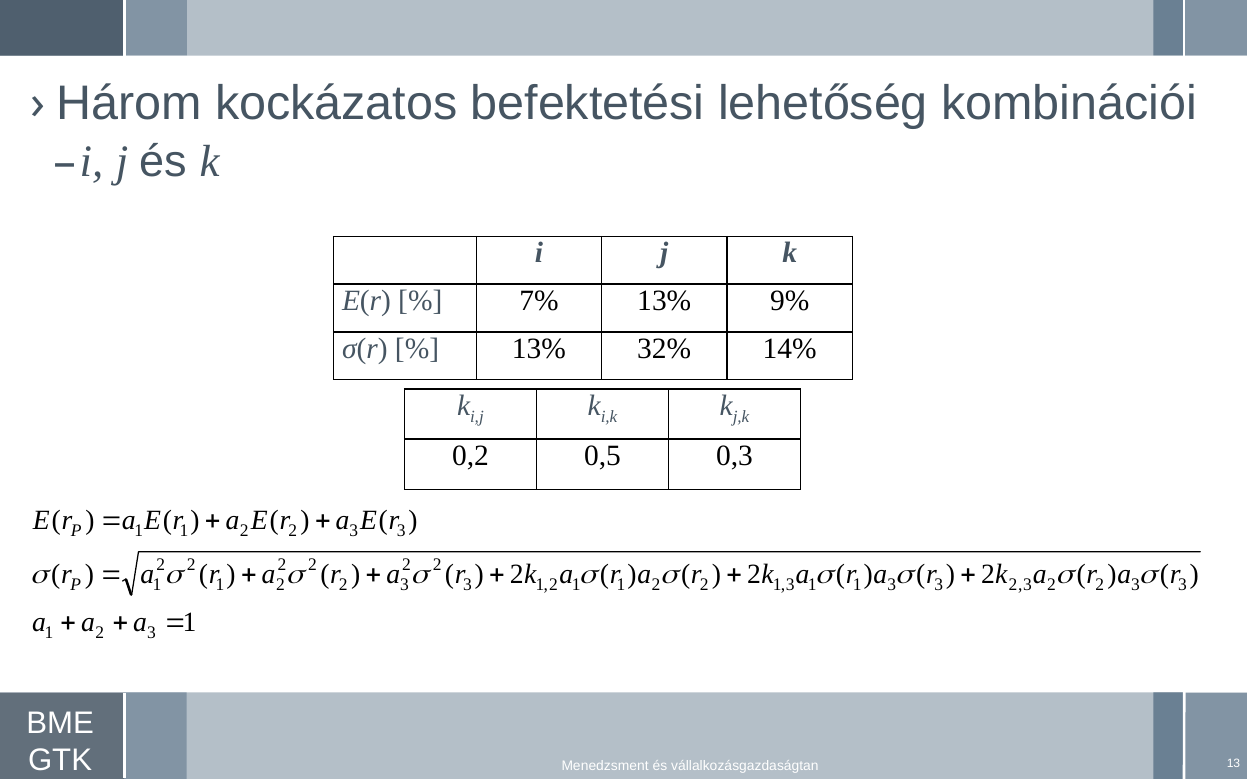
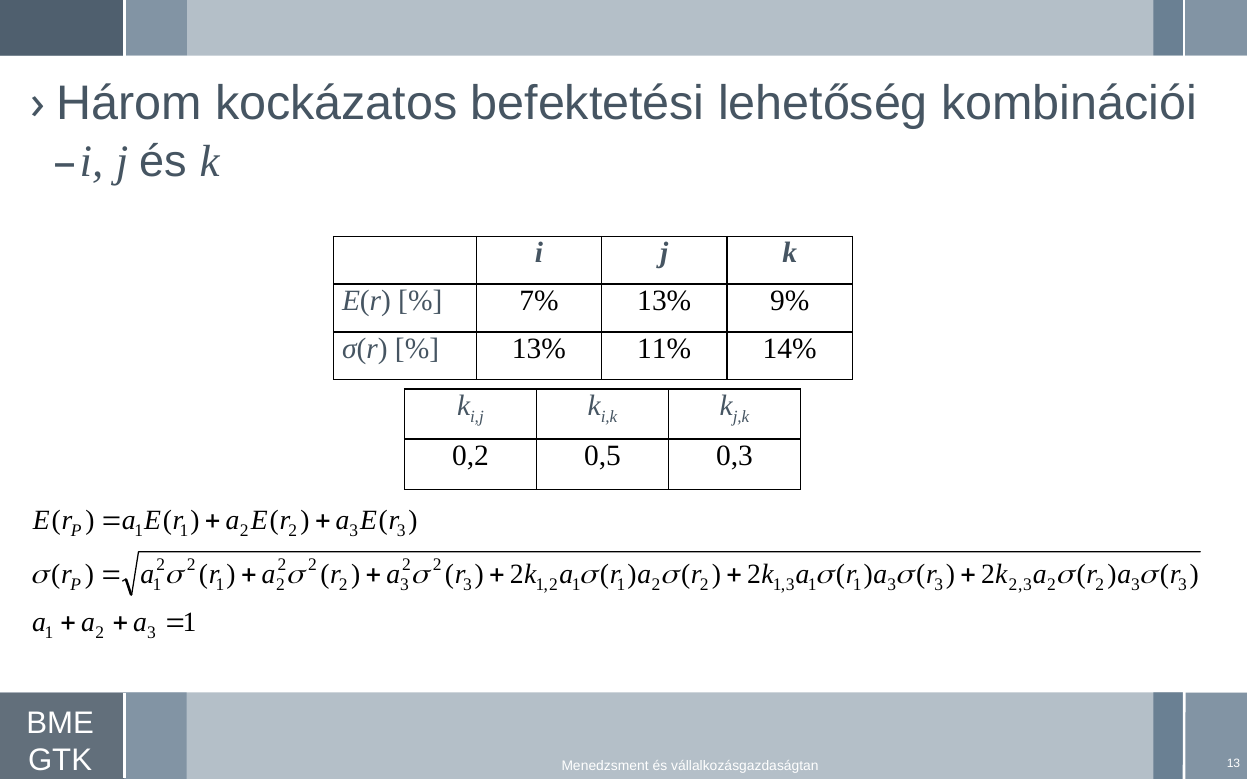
32%: 32% -> 11% (664, 349)
